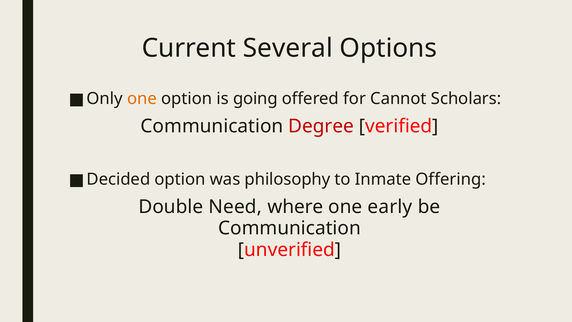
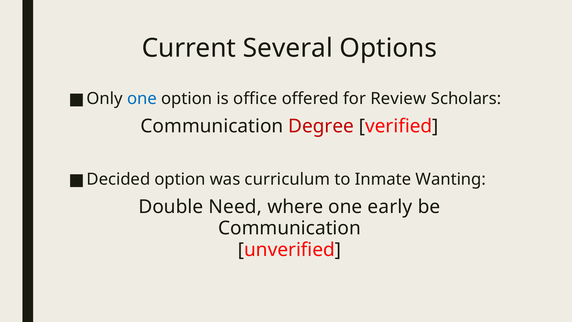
one colour: orange -> blue (142, 99)
going: going -> office (255, 99)
Cannot: Cannot -> Review (398, 99)
philosophy: philosophy -> curriculum (287, 179)
Offering: Offering -> Wanting (451, 179)
